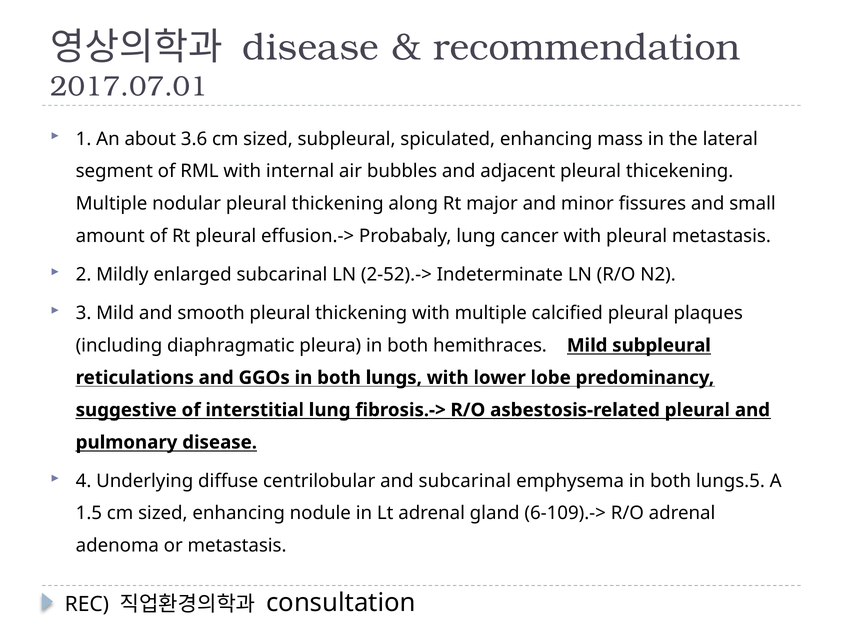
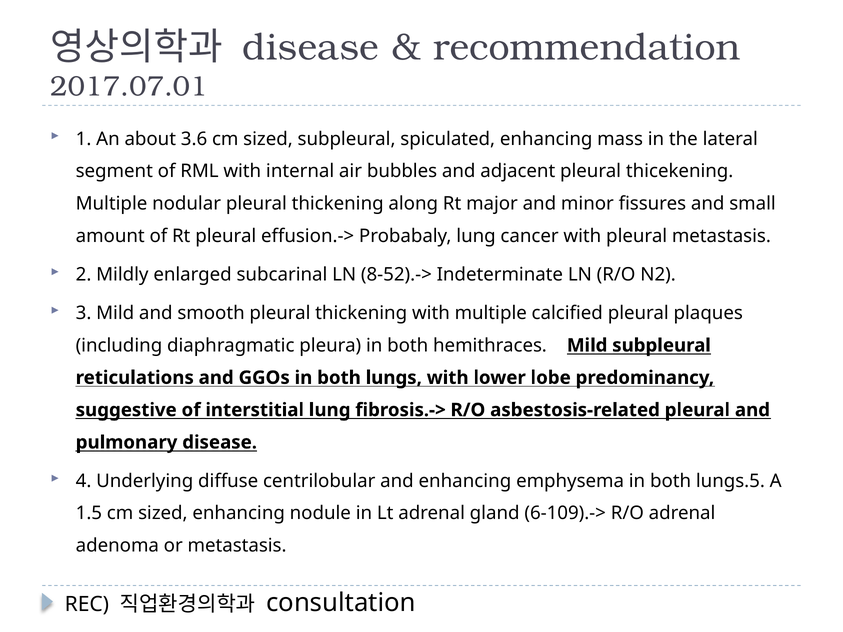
2-52).->: 2-52).-> -> 8-52).-> (396, 275)
and subcarinal: subcarinal -> enhancing (465, 481)
